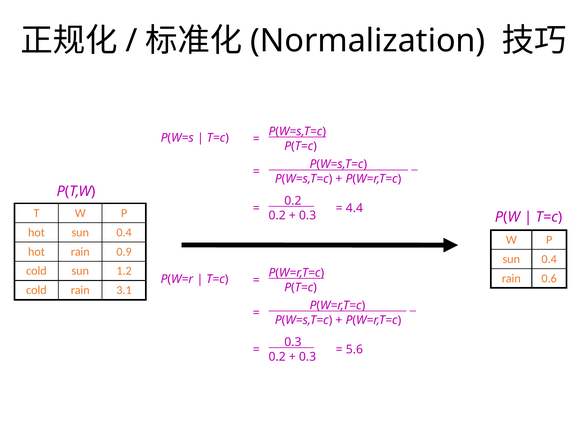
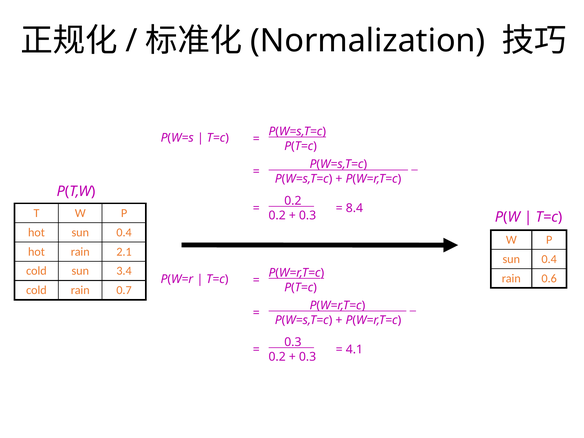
4.4: 4.4 -> 8.4 (354, 208)
0.9: 0.9 -> 2.1 (124, 252)
1.2: 1.2 -> 3.4 (124, 271)
3.1: 3.1 -> 0.7 (124, 290)
5.6: 5.6 -> 4.1 (354, 350)
